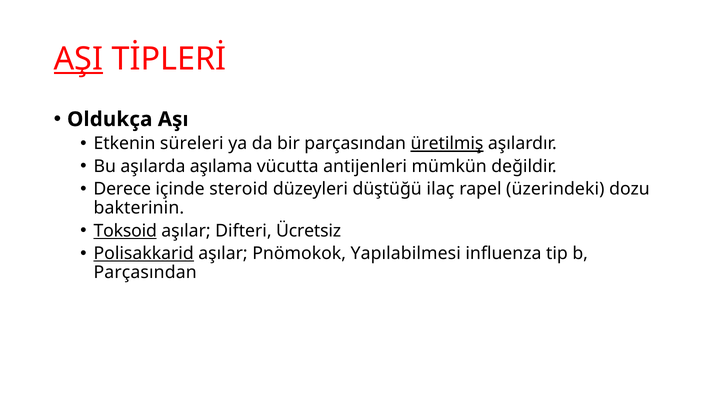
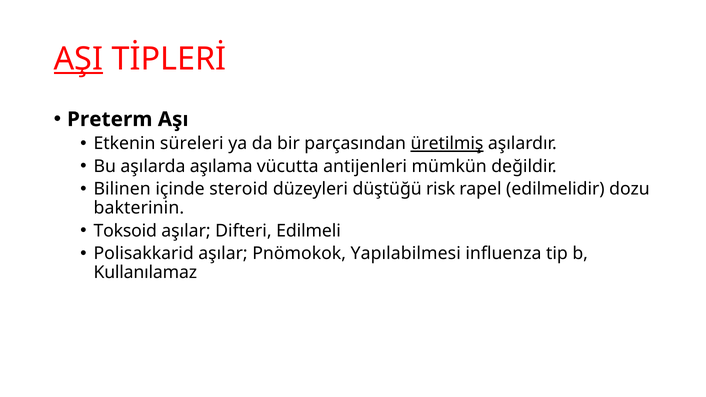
Oldukça: Oldukça -> Preterm (110, 119)
Derece: Derece -> Bilinen (122, 189)
ilaç: ilaç -> risk (441, 189)
üzerindeki: üzerindeki -> edilmelidir (555, 189)
Toksoid underline: present -> none (125, 231)
Ücretsiz: Ücretsiz -> Edilmeli (309, 231)
Polisakkarid underline: present -> none (144, 254)
Parçasından: Parçasından -> Kullanılamaz (145, 273)
